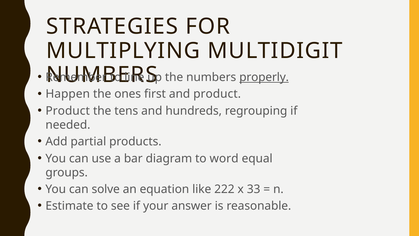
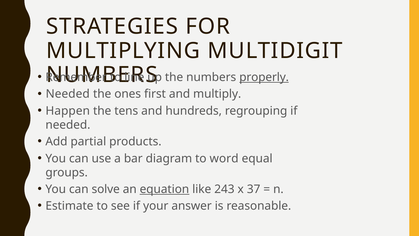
Happen: Happen -> Needed (68, 94)
and product: product -> multiply (217, 94)
Product: Product -> Happen (68, 111)
equation underline: none -> present (164, 189)
222: 222 -> 243 (224, 189)
33: 33 -> 37 (254, 189)
